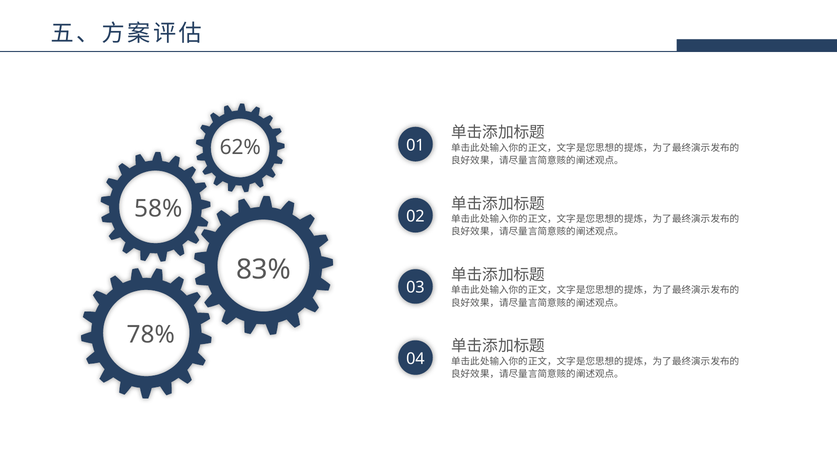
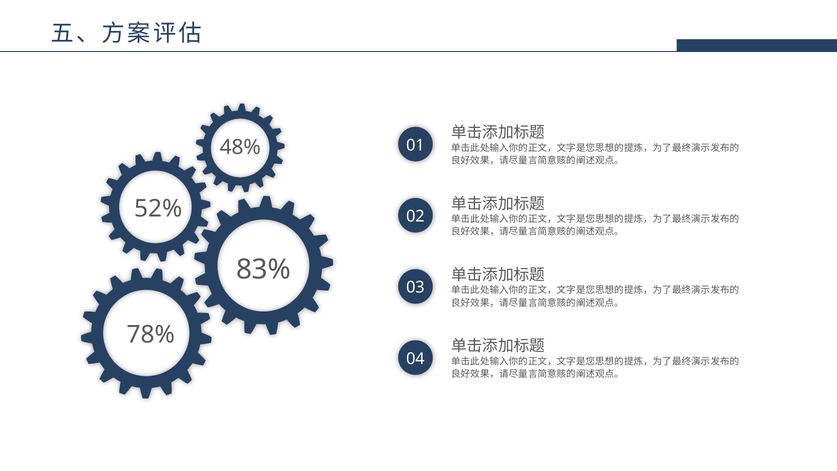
62%: 62% -> 48% (240, 147)
58%: 58% -> 52% (158, 209)
